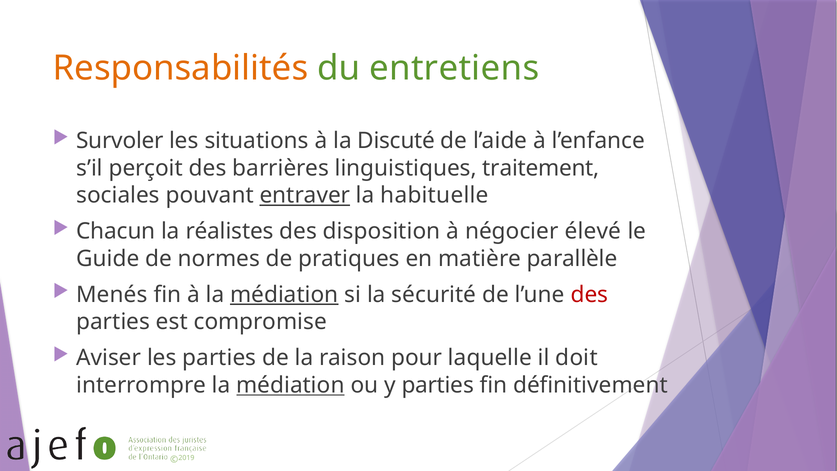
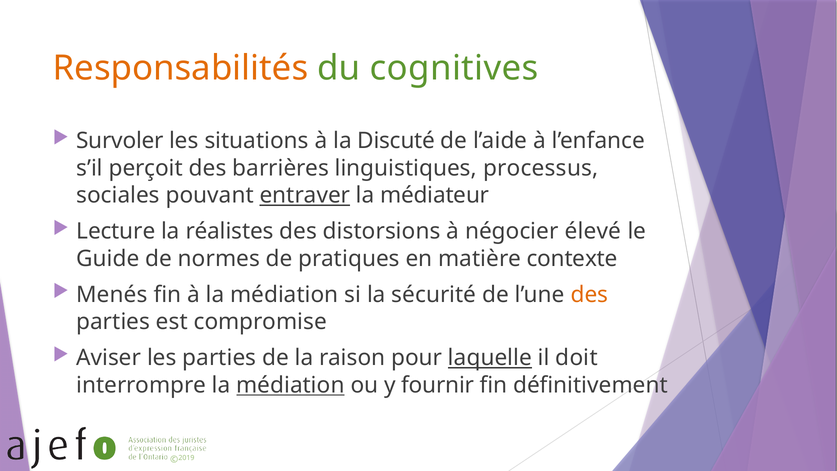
entretiens: entretiens -> cognitives (454, 68)
traitement: traitement -> processus (541, 168)
habituelle: habituelle -> médiateur (435, 195)
Chacun: Chacun -> Lecture (116, 231)
disposition: disposition -> distorsions (382, 231)
parallèle: parallèle -> contexte (572, 259)
médiation underline: present -> none (284, 295)
des colour: red -> orange (589, 295)
laquelle underline: none -> present (490, 358)
y parties: parties -> fournir (438, 385)
